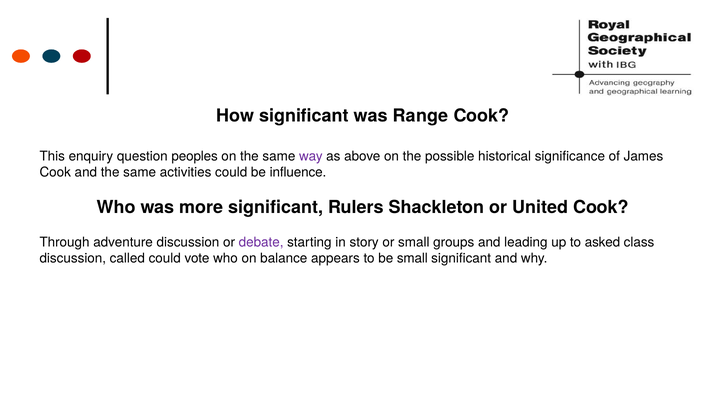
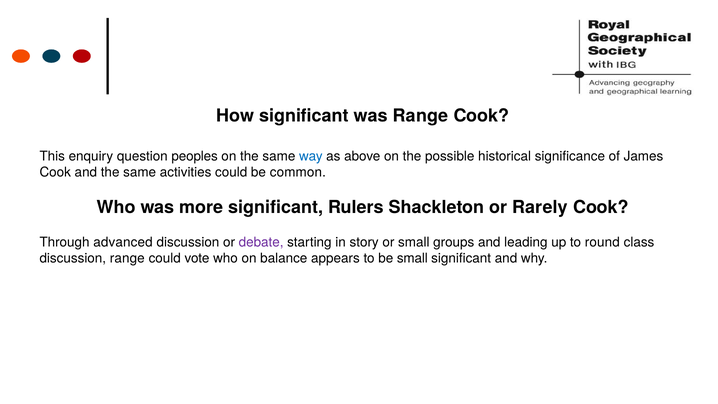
way colour: purple -> blue (311, 156)
influence: influence -> common (298, 172)
United: United -> Rarely (540, 208)
adventure: adventure -> advanced (123, 242)
asked: asked -> round (602, 242)
discussion called: called -> range (127, 258)
